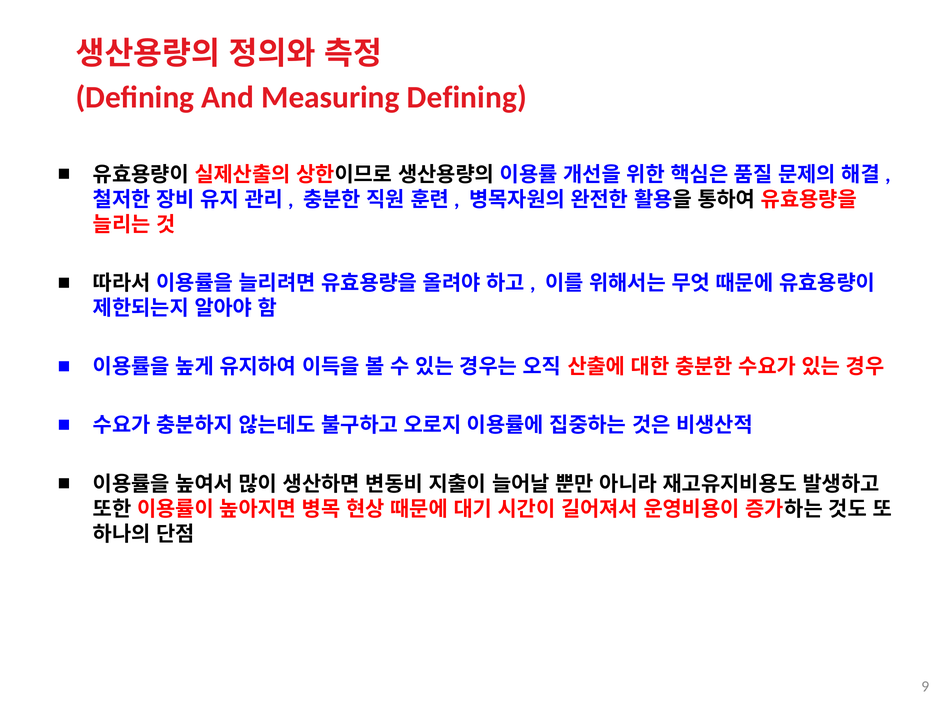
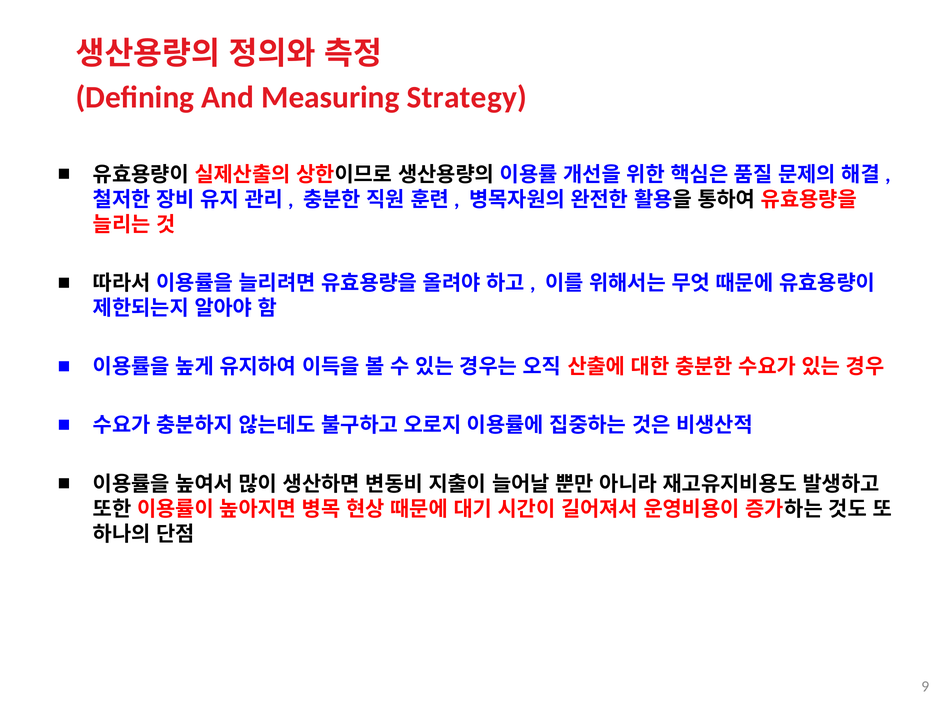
Measuring Defining: Defining -> Strategy (467, 98)
